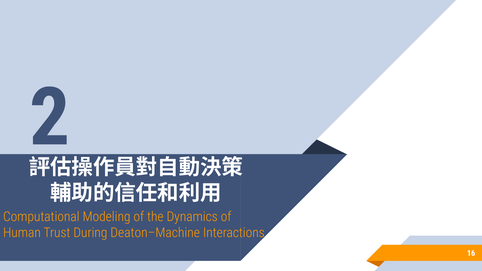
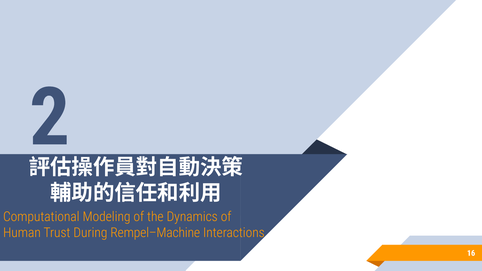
Deaton–Machine: Deaton–Machine -> Rempel–Machine (155, 233)
